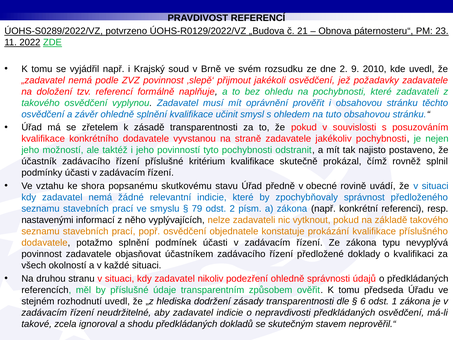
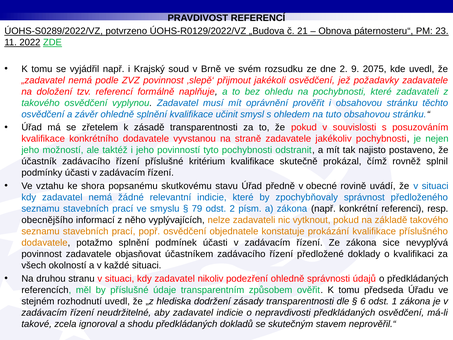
2010: 2010 -> 2075 (375, 69)
nastavenými: nastavenými -> obecnějšího (47, 220)
typu: typu -> sice (391, 243)
